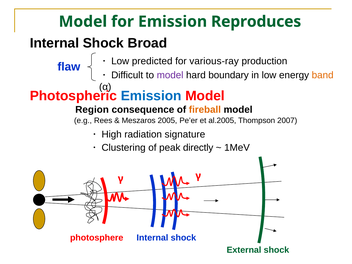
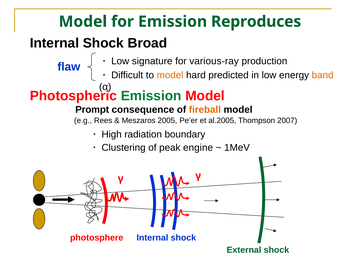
predicted: predicted -> signature (152, 61)
model colour: purple -> orange (170, 75)
boundary: boundary -> predicted (229, 75)
Emission colour: blue -> green (151, 96)
Region: Region -> Prompt (92, 110)
signature: signature -> boundary (185, 134)
directly: directly -> engine (198, 148)
